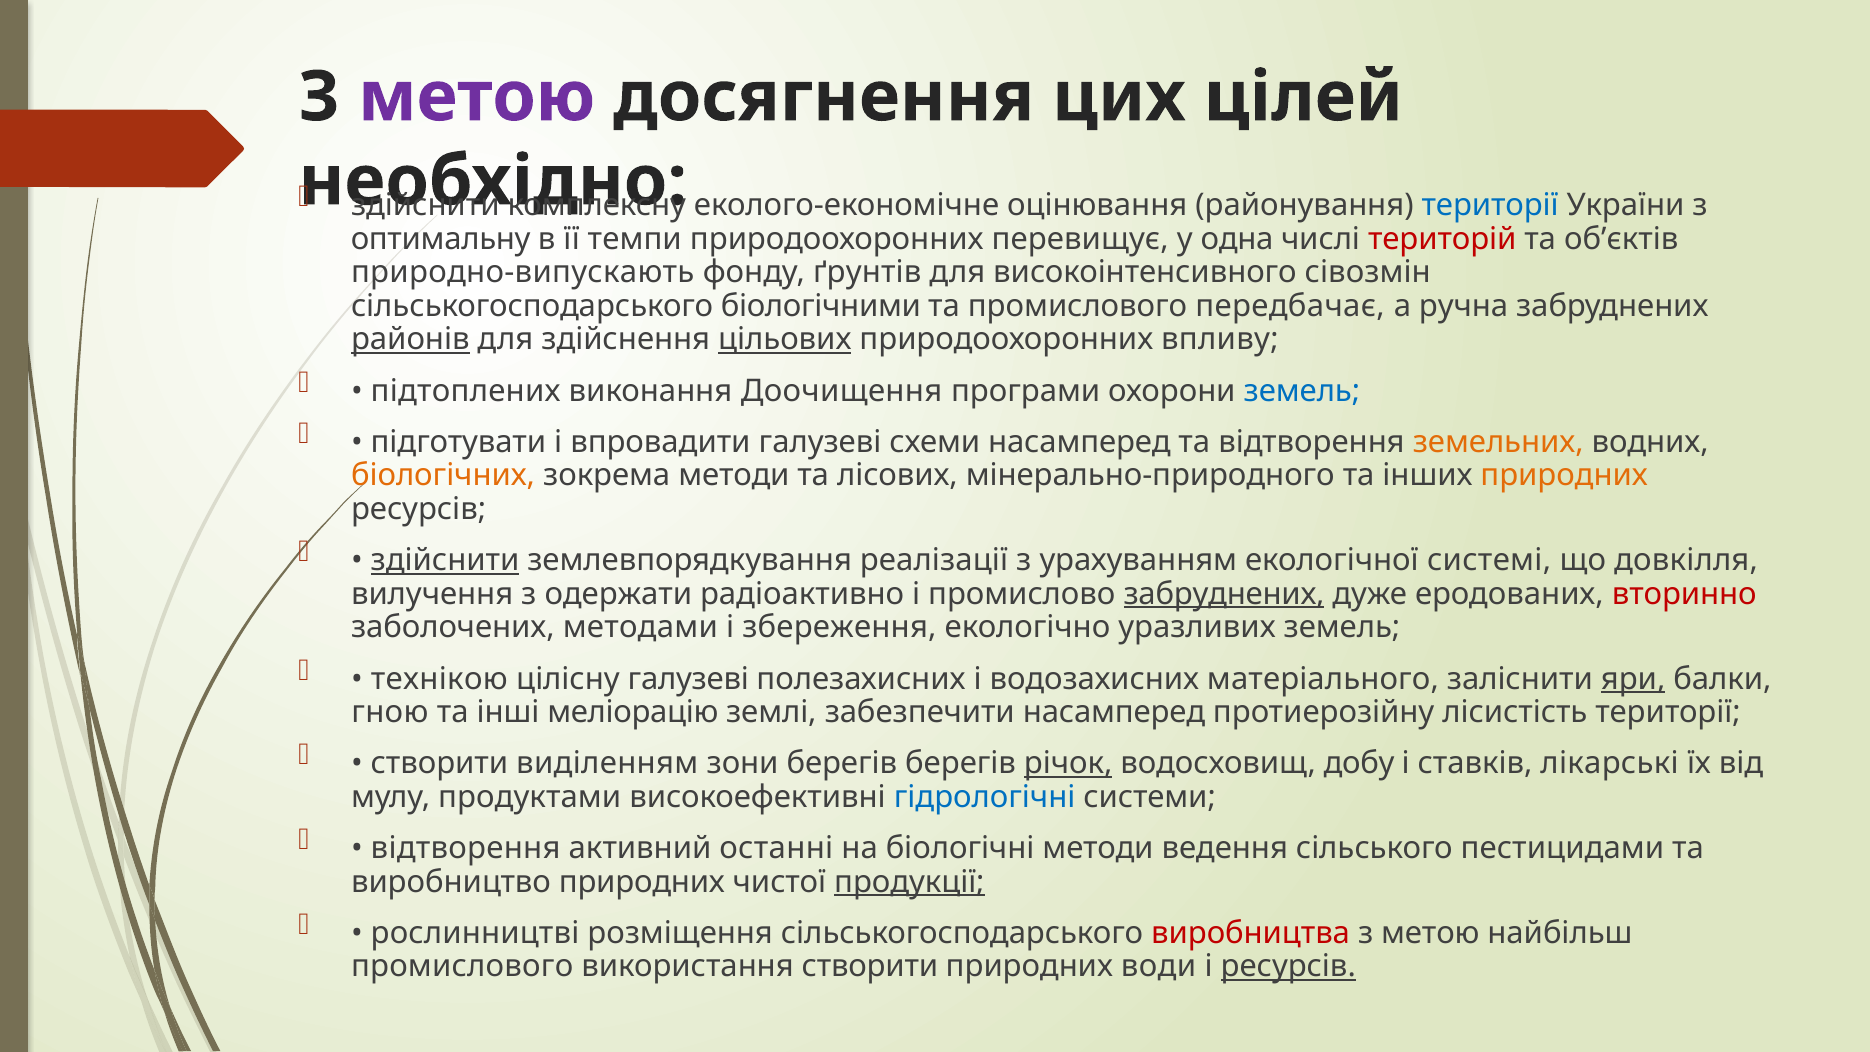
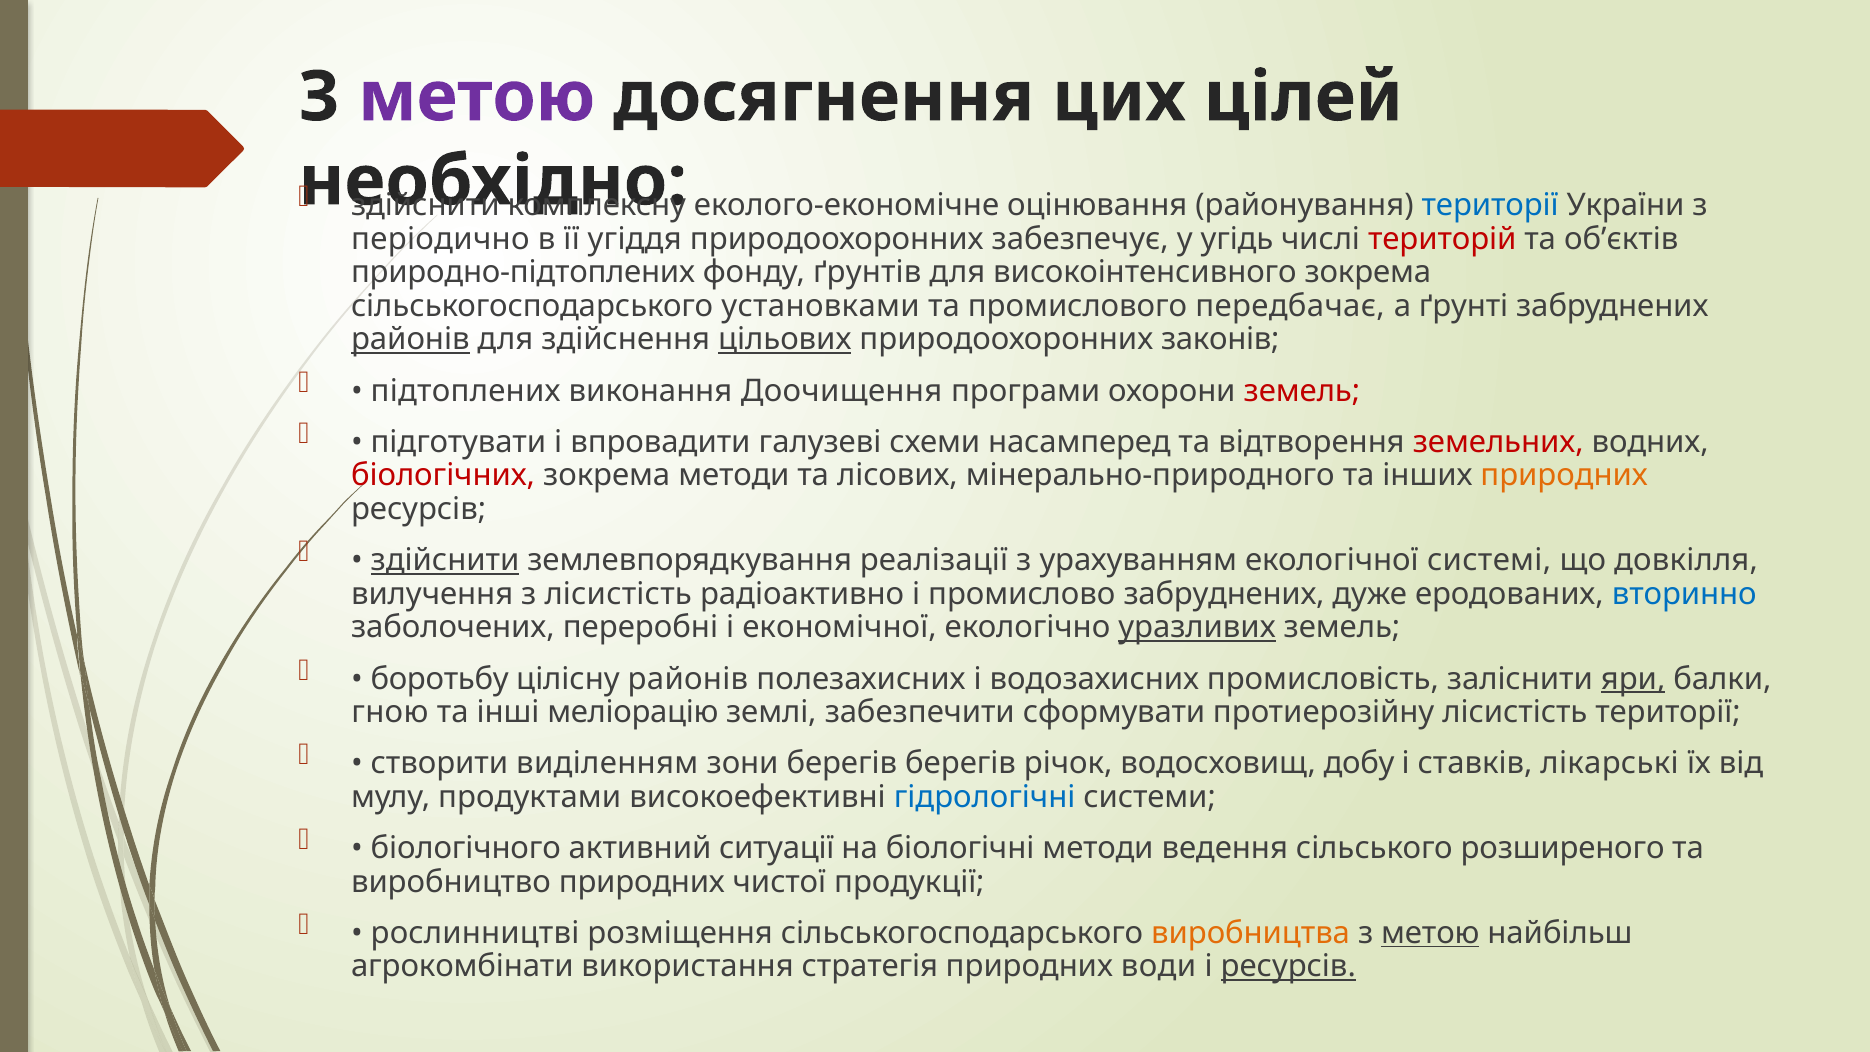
оптимальну: оптимальну -> періодично (440, 239)
темпи: темпи -> угіддя (635, 239)
перевищує: перевищує -> забезпечує (1080, 239)
одна: одна -> угідь (1237, 239)
природно-випускають: природно-випускають -> природно-підтоплених (523, 272)
високоінтенсивного сівозмін: сівозмін -> зокрема (1368, 272)
біологічними: біологічними -> установками (821, 306)
ручна: ручна -> ґрунті (1464, 306)
впливу: впливу -> законів (1220, 340)
земель colour: blue -> red (1302, 391)
земельних colour: orange -> red (1498, 442)
біологічних colour: orange -> red (443, 476)
з одержати: одержати -> лісистість (618, 594)
забруднених underline: present -> none (1224, 594)
вторинно colour: red -> blue (1684, 594)
методами: методами -> переробні (640, 628)
збереження: збереження -> економічної (839, 628)
уразливих underline: none -> present (1197, 628)
технікою: технікою -> боротьбу (440, 679)
цілісну галузеві: галузеві -> районів (688, 679)
матеріального: матеріального -> промисловість (1323, 679)
забезпечити насамперед: насамперед -> сформувати (1114, 712)
річок underline: present -> none (1068, 763)
відтворення: відтворення -> біологічного (466, 848)
останні: останні -> ситуації (777, 848)
пестицидами: пестицидами -> розширеного (1563, 848)
продукції underline: present -> none (909, 882)
виробництва colour: red -> orange (1251, 933)
метою underline: none -> present (1430, 933)
промислового: промислового -> агрокомбінати (462, 967)
використання створити: створити -> стратегія (870, 967)
